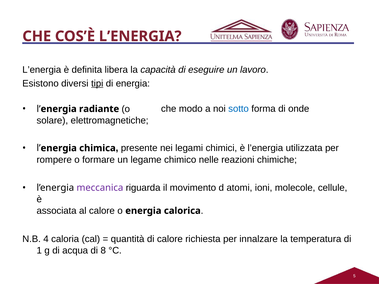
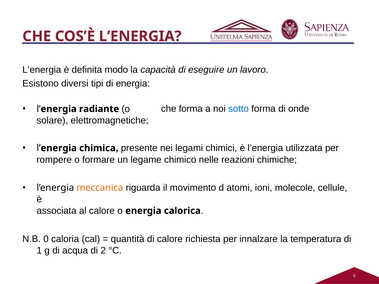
libera: libera -> modo (116, 70)
tipi underline: present -> none (97, 83)
che modo: modo -> forma (191, 109)
meccanica colour: purple -> orange (100, 188)
4: 4 -> 0 (46, 239)
8: 8 -> 2 (103, 251)
